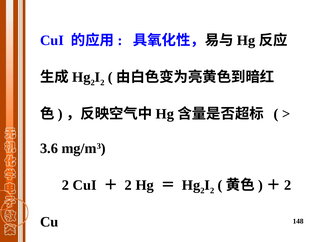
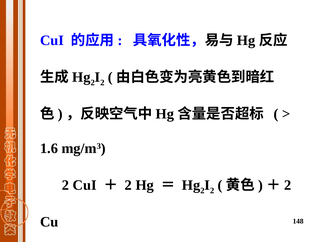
3.6: 3.6 -> 1.6 (49, 149)
